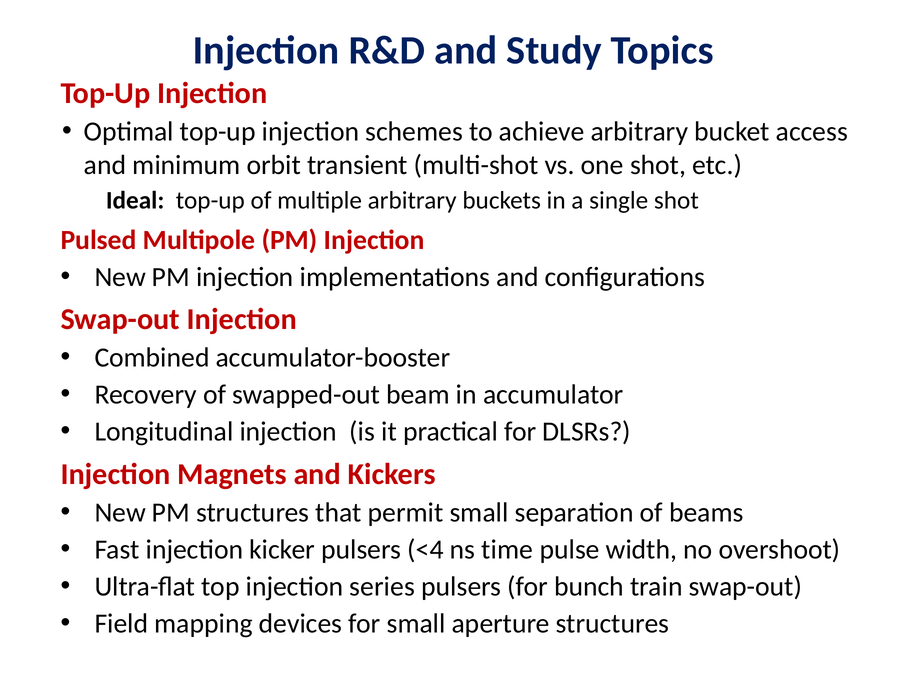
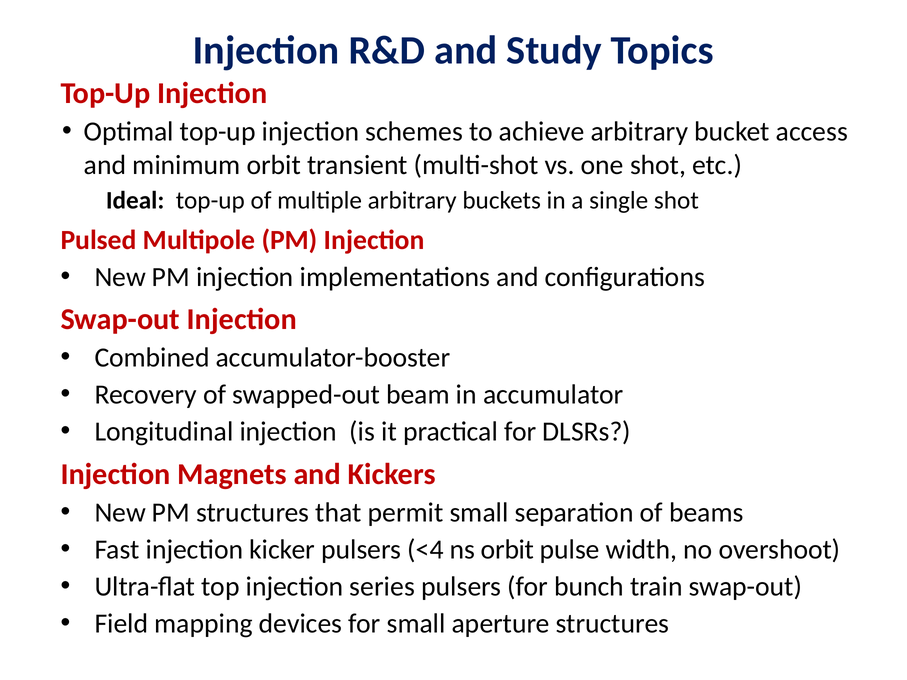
ns time: time -> orbit (507, 550)
